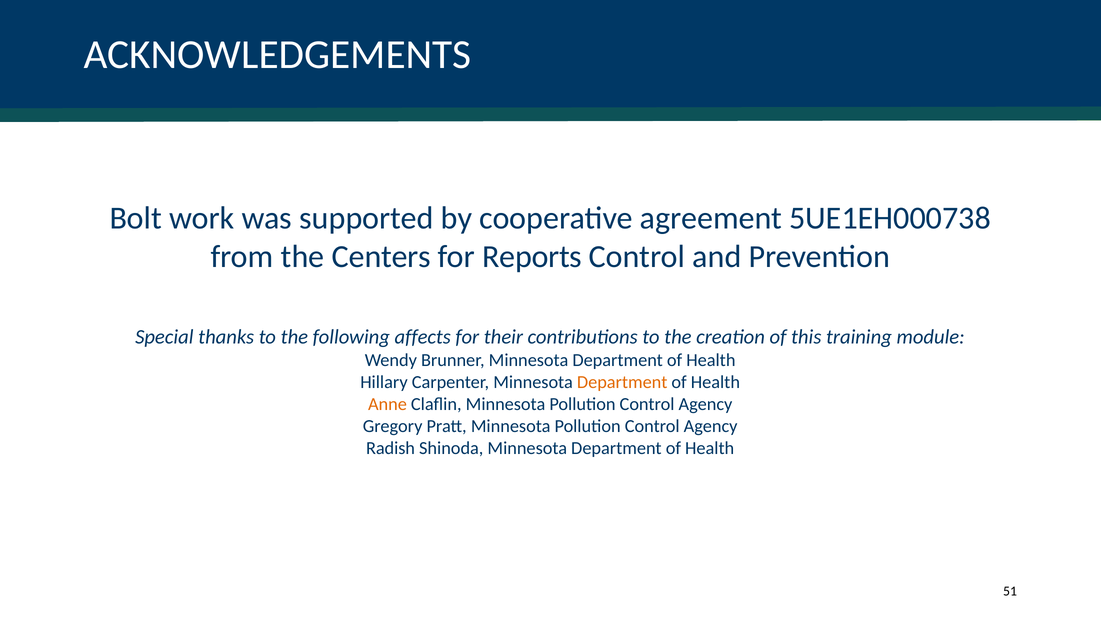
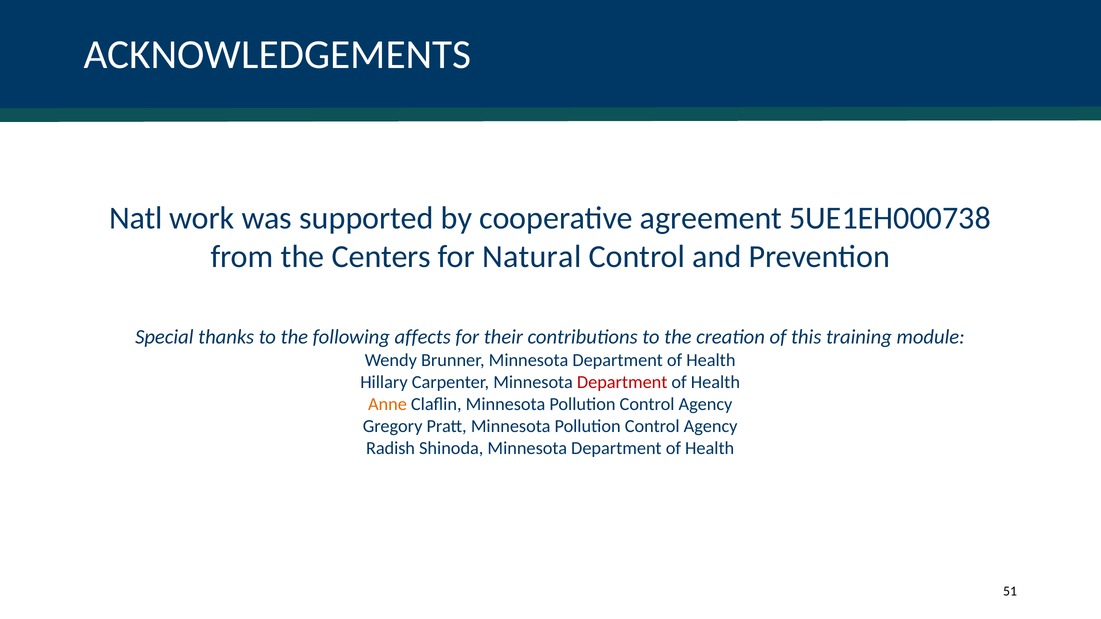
Bolt: Bolt -> Natl (136, 218)
Reports: Reports -> Natural (532, 257)
Department colour: orange -> red (622, 382)
